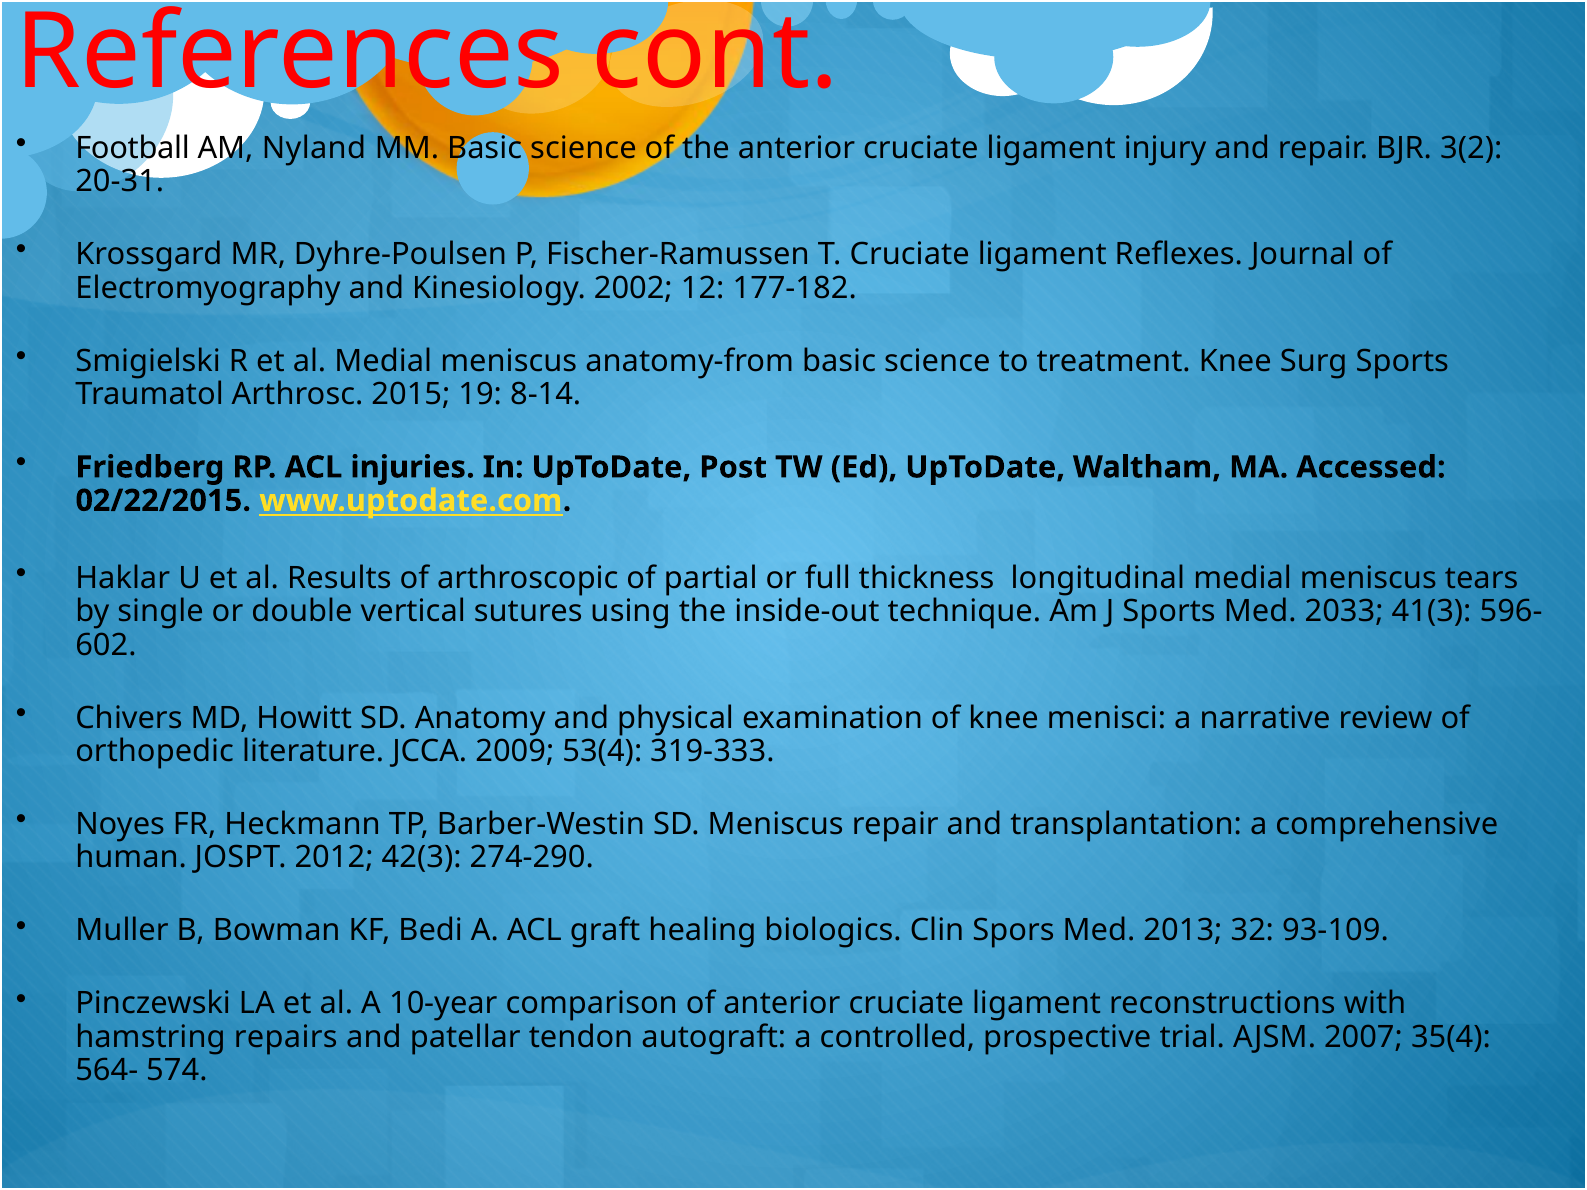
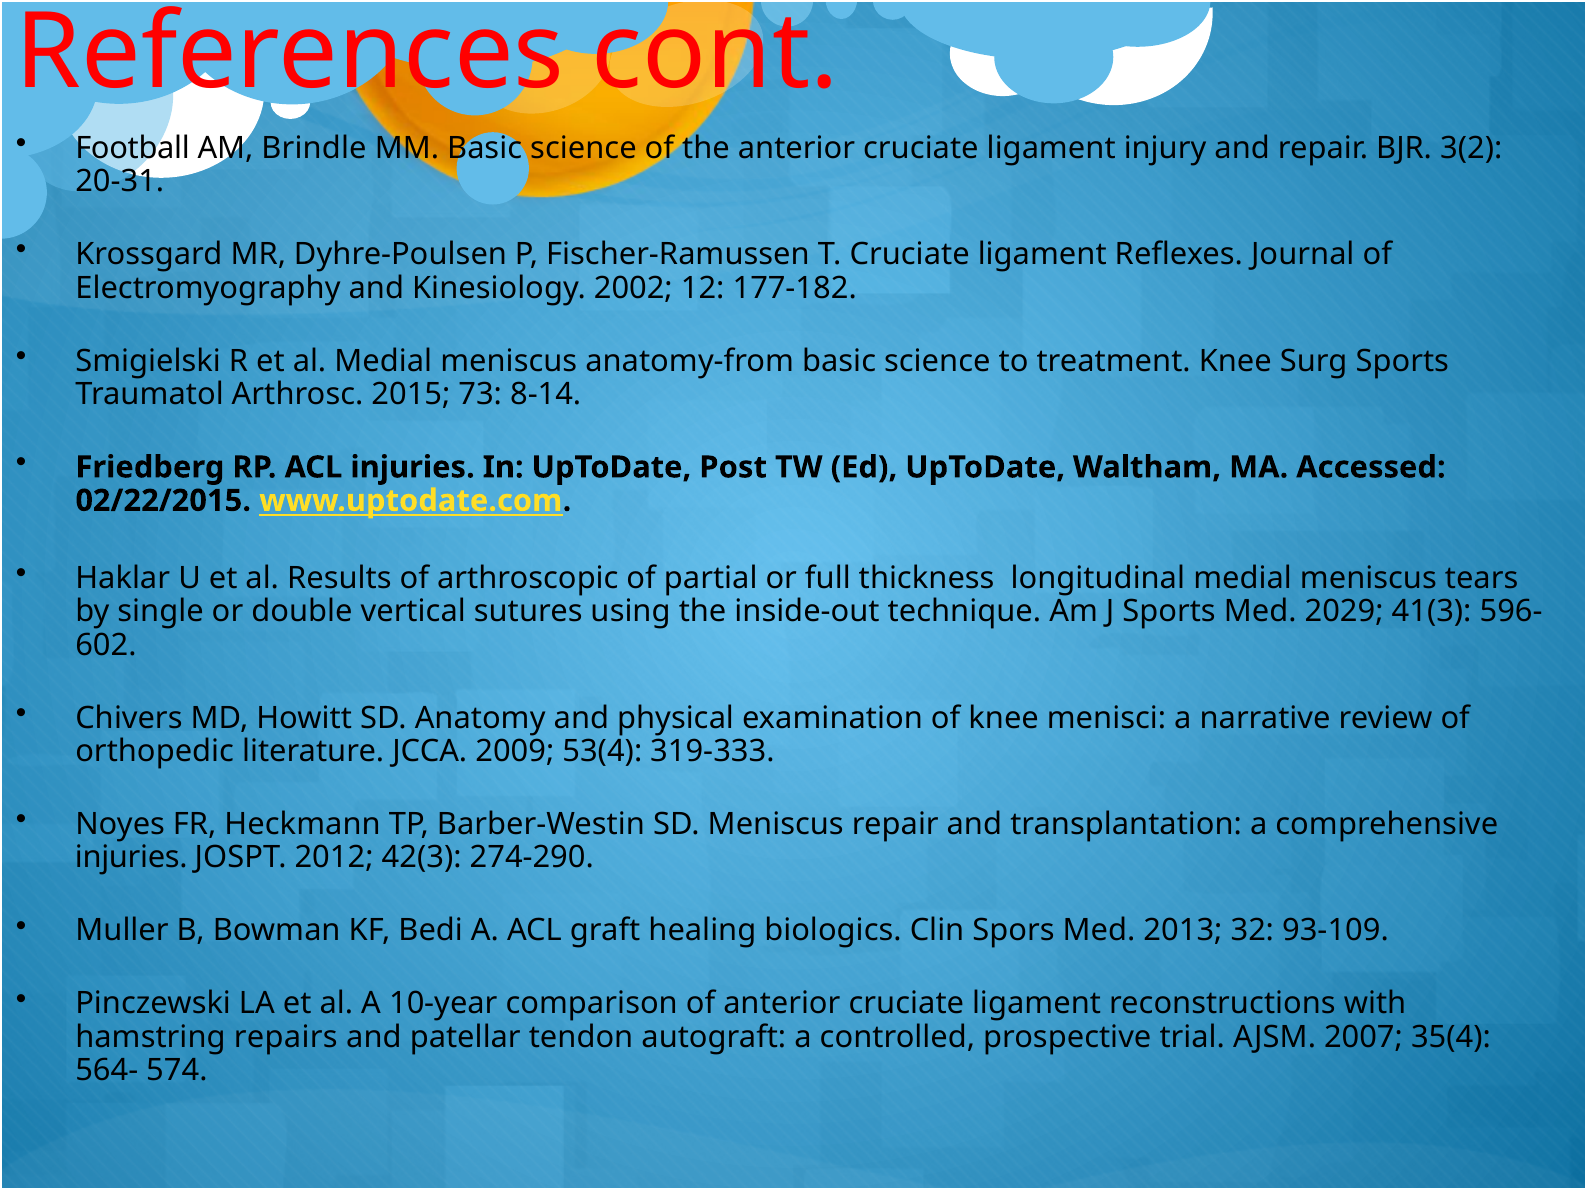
Nyland: Nyland -> Brindle (314, 148)
19: 19 -> 73 (480, 394)
2033: 2033 -> 2029 (1344, 612)
human: human -> injuries (131, 858)
